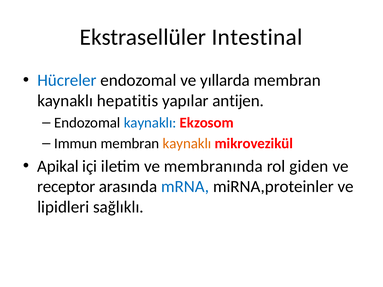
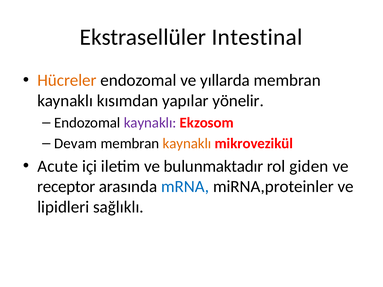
Hücreler colour: blue -> orange (67, 80)
hepatitis: hepatitis -> kısımdan (128, 101)
antijen: antijen -> yönelir (238, 101)
kaynaklı colour: blue -> purple (150, 123)
Immun: Immun -> Devam (76, 144)
Apikal: Apikal -> Acute (58, 166)
membranında: membranında -> bulunmaktadır (214, 166)
